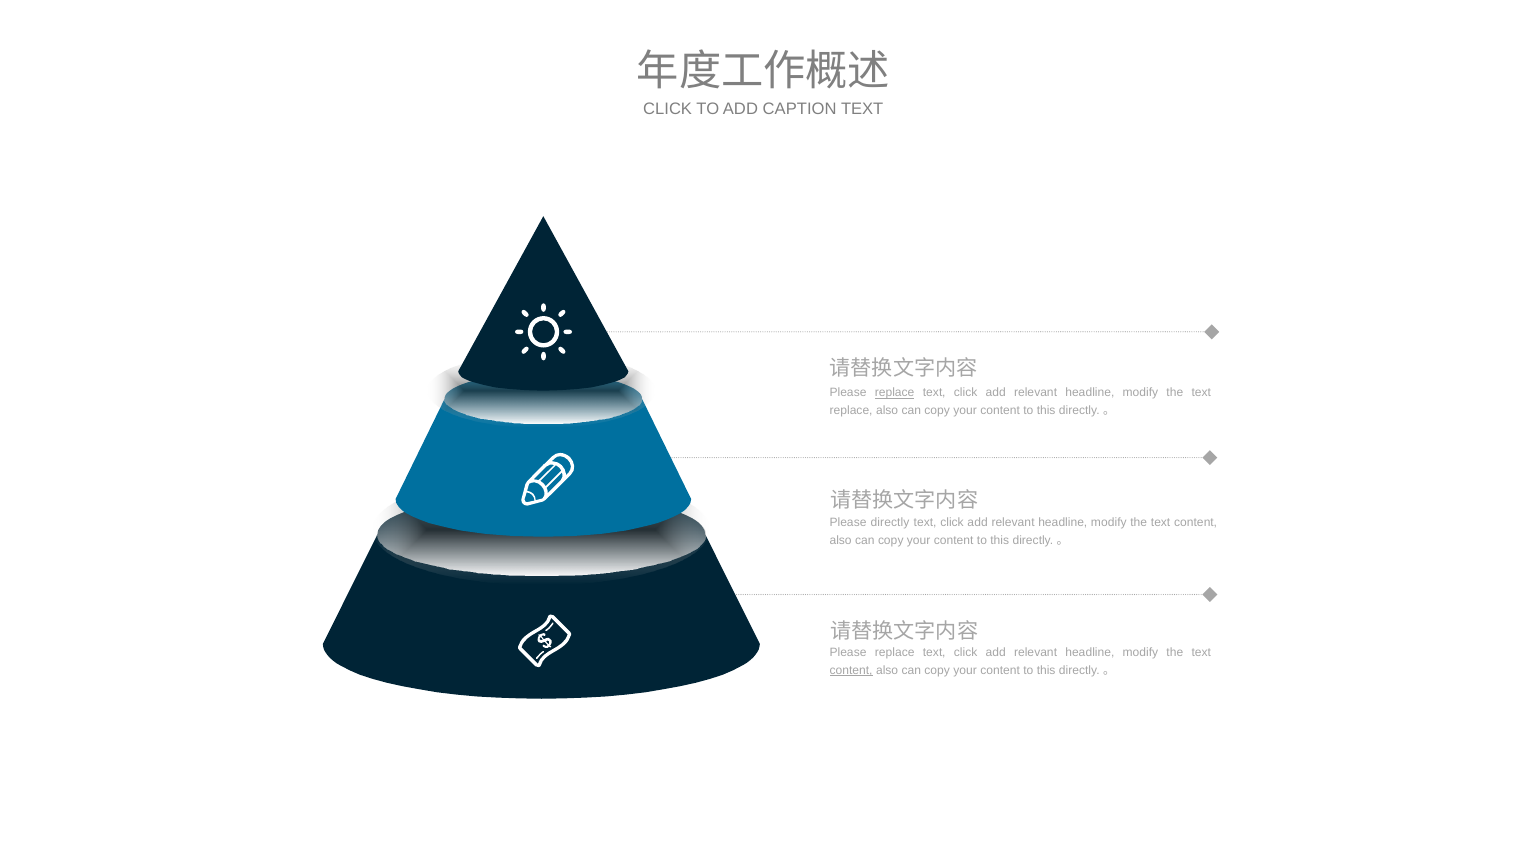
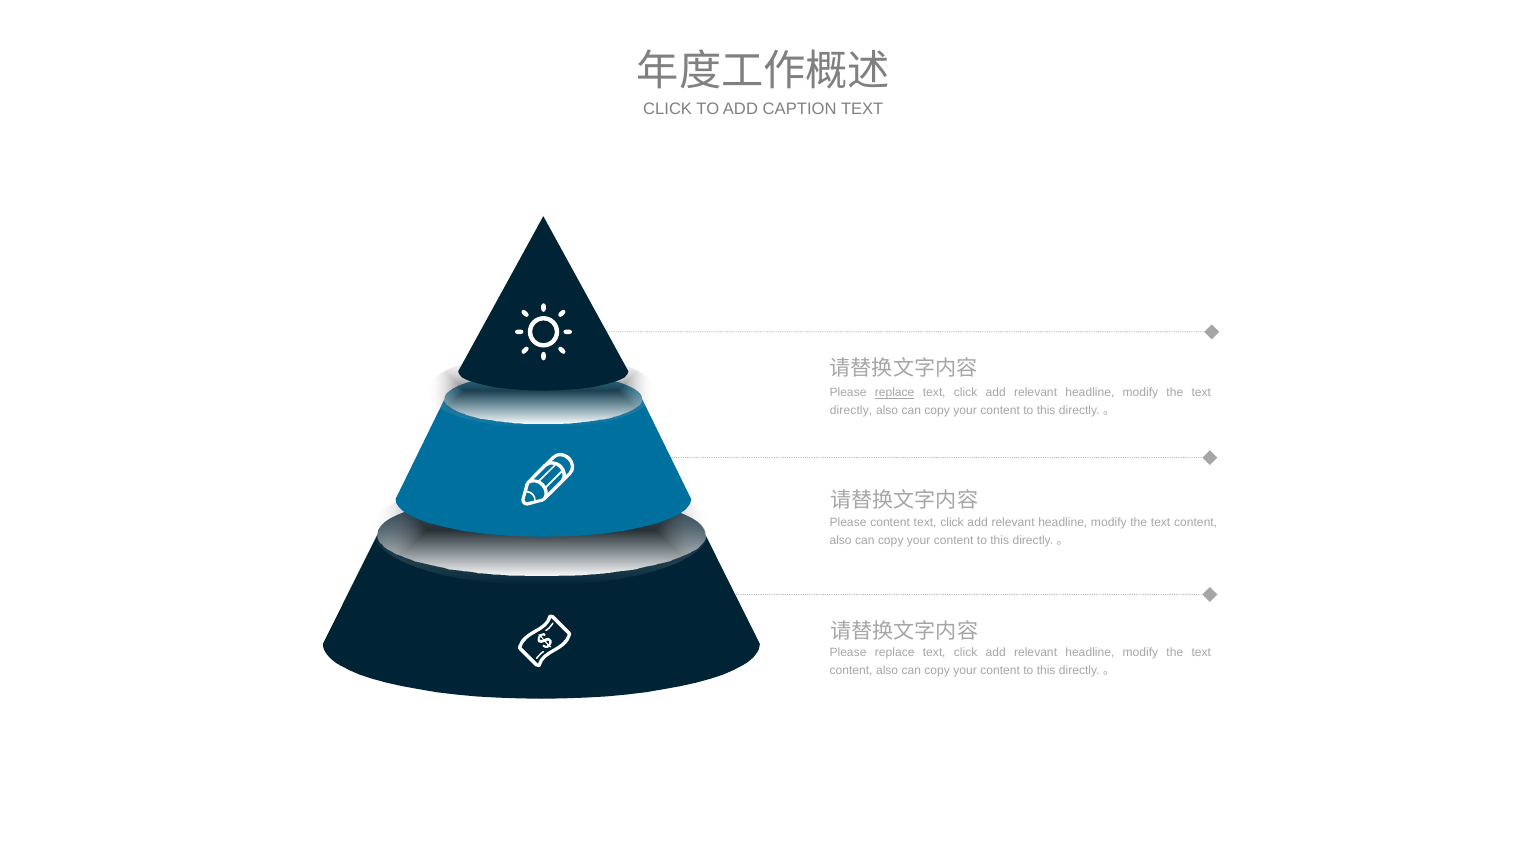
replace: replace -> directly (851, 410)
Please directly: directly -> content (890, 523)
content underline: present -> none (851, 670)
